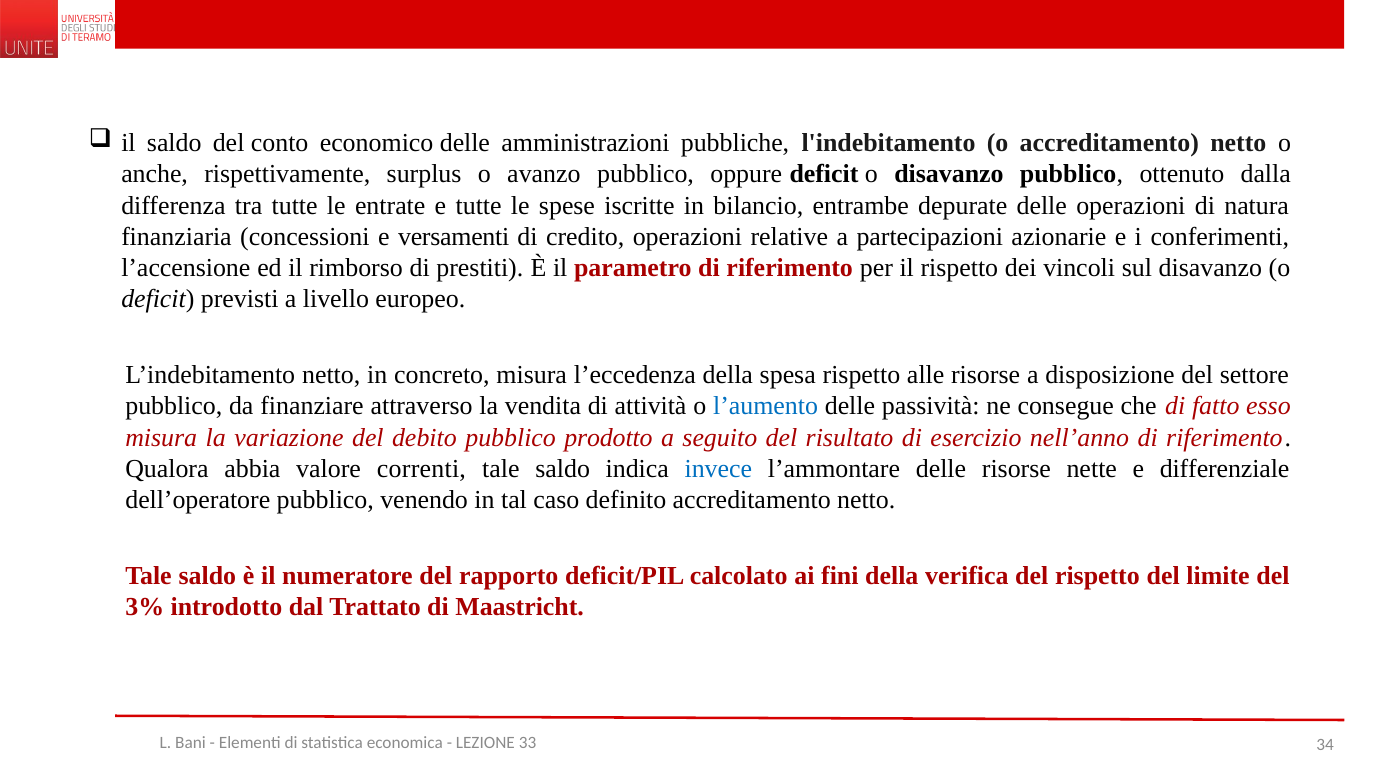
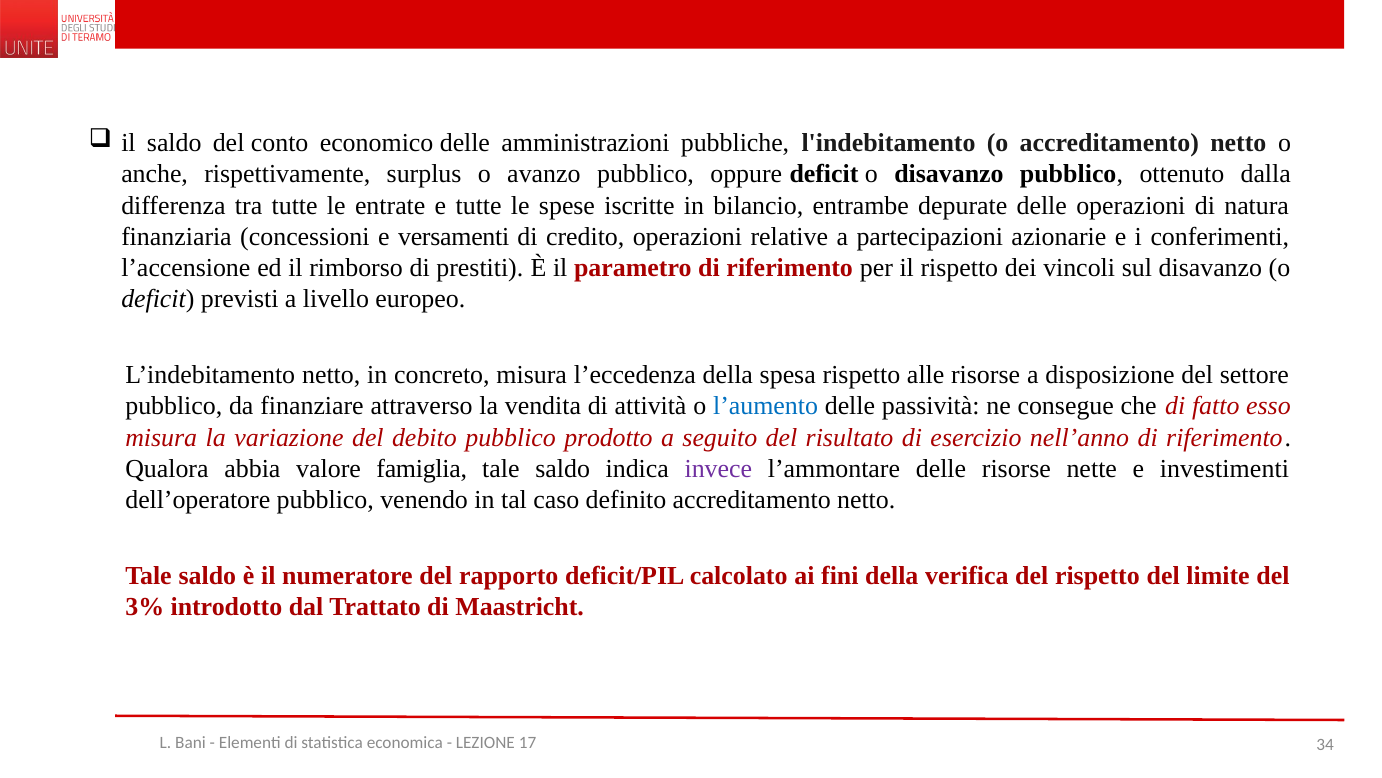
correnti: correnti -> famiglia (422, 468)
invece colour: blue -> purple (718, 468)
differenziale: differenziale -> investimenti (1224, 468)
33: 33 -> 17 (528, 742)
